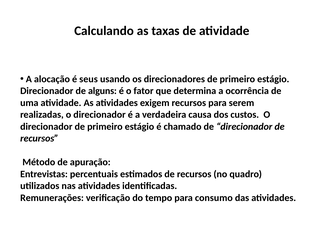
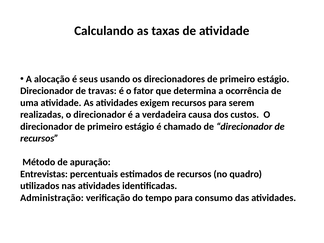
alguns: alguns -> travas (102, 91)
Remunerações: Remunerações -> Administração (52, 198)
